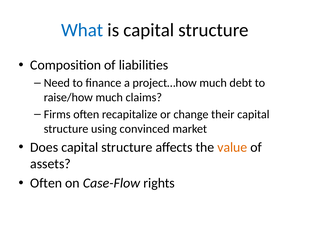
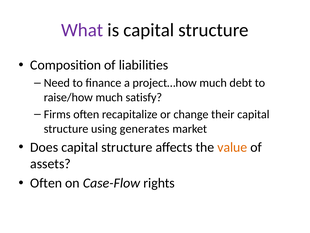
What colour: blue -> purple (82, 30)
claims: claims -> satisfy (144, 97)
convinced: convinced -> generates (145, 129)
